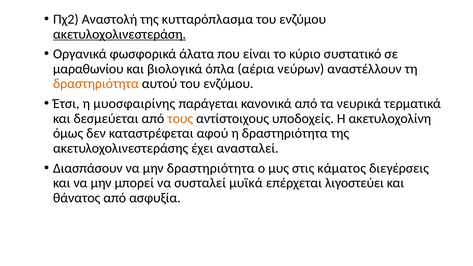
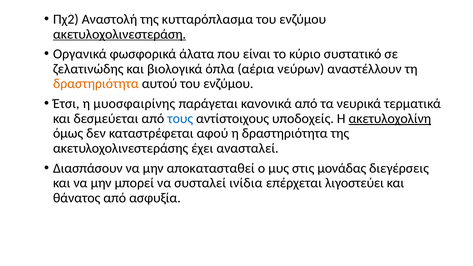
μαραθωνίου: μαραθωνίου -> ζελατινώδης (88, 69)
τους colour: orange -> blue (180, 119)
ακετυλοχολίνη underline: none -> present (390, 119)
μην δραστηριότητα: δραστηριότητα -> αποκατασταθεί (211, 168)
κάματος: κάματος -> μονάδας (342, 168)
μυϊκά: μυϊκά -> ινίδια (246, 183)
